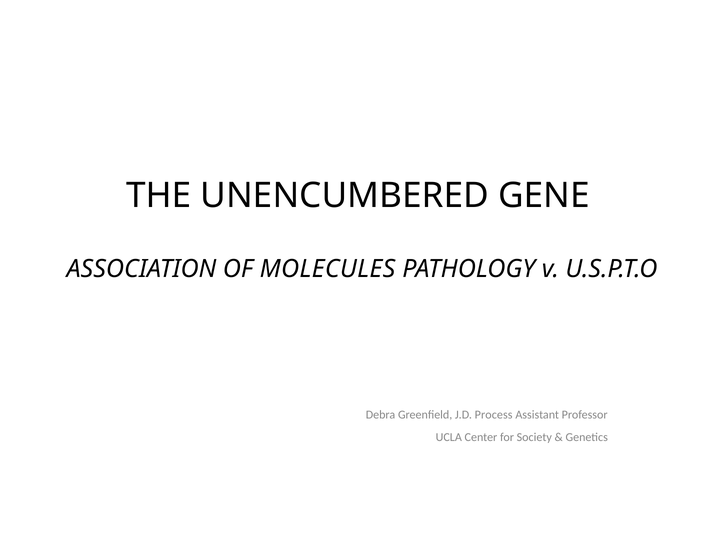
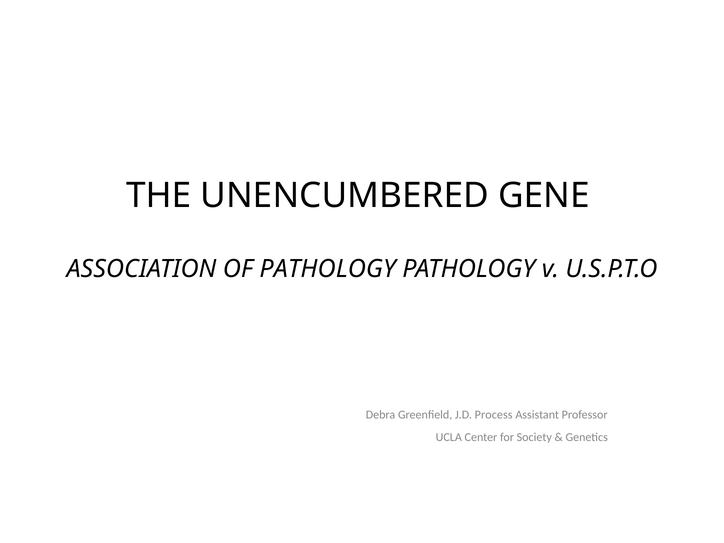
OF MOLECULES: MOLECULES -> PATHOLOGY (328, 269)
